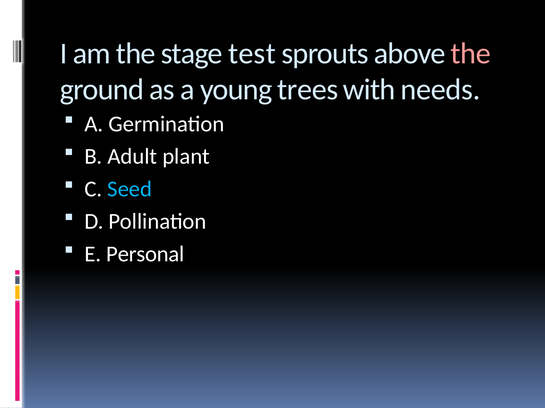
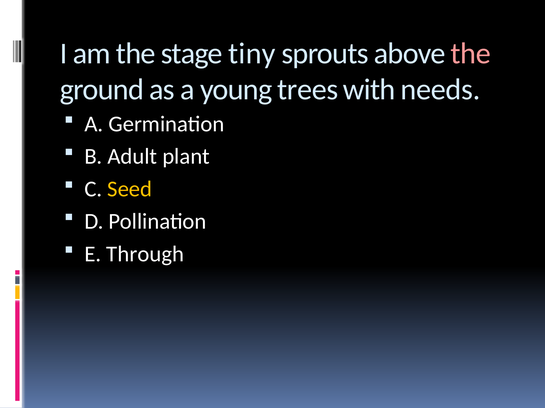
test: test -> tiny (252, 53)
Seed colour: light blue -> yellow (130, 189)
Personal: Personal -> Through (145, 254)
